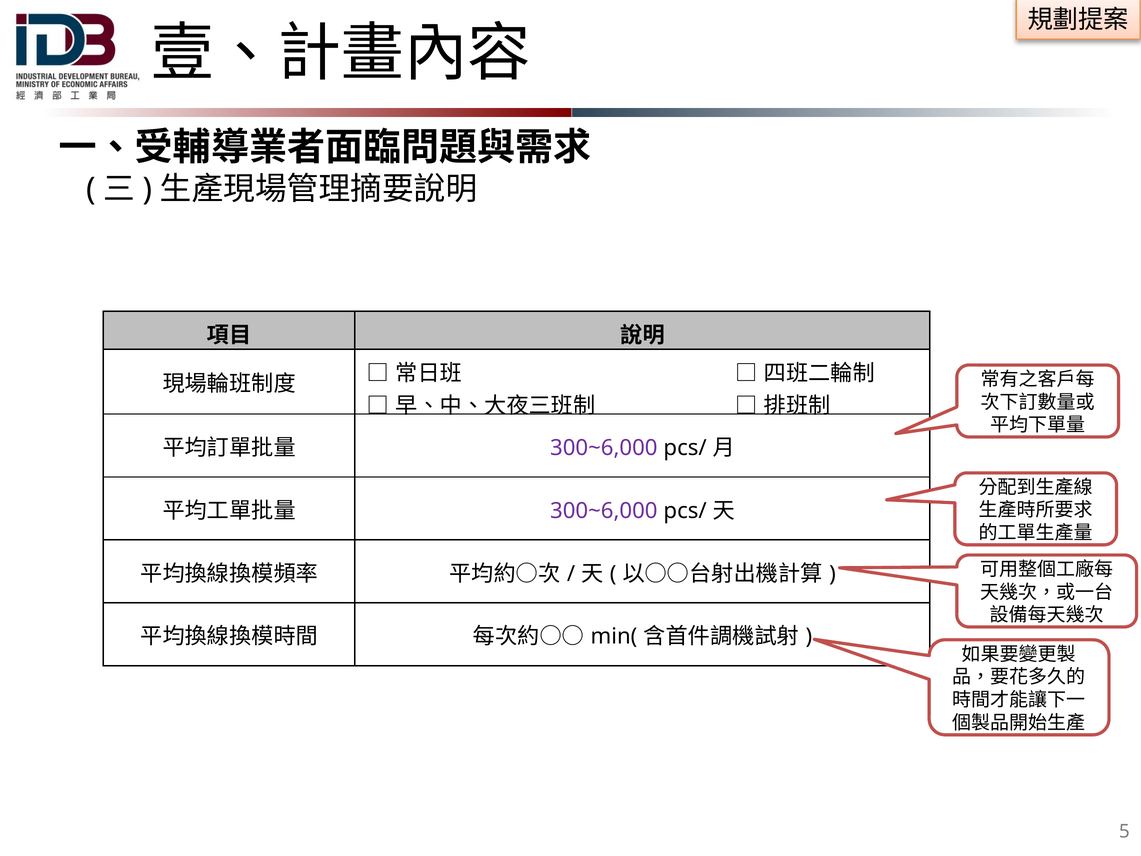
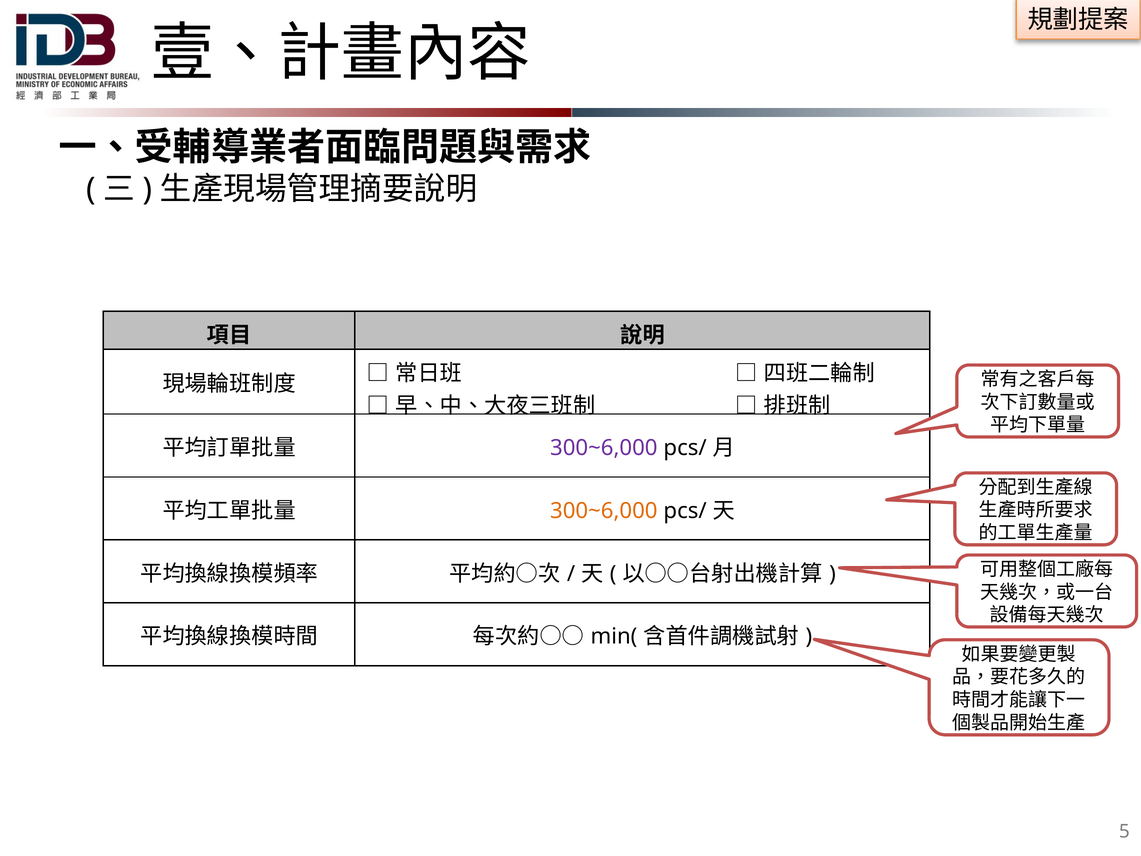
300~6,000 colour: purple -> orange (604, 511)
